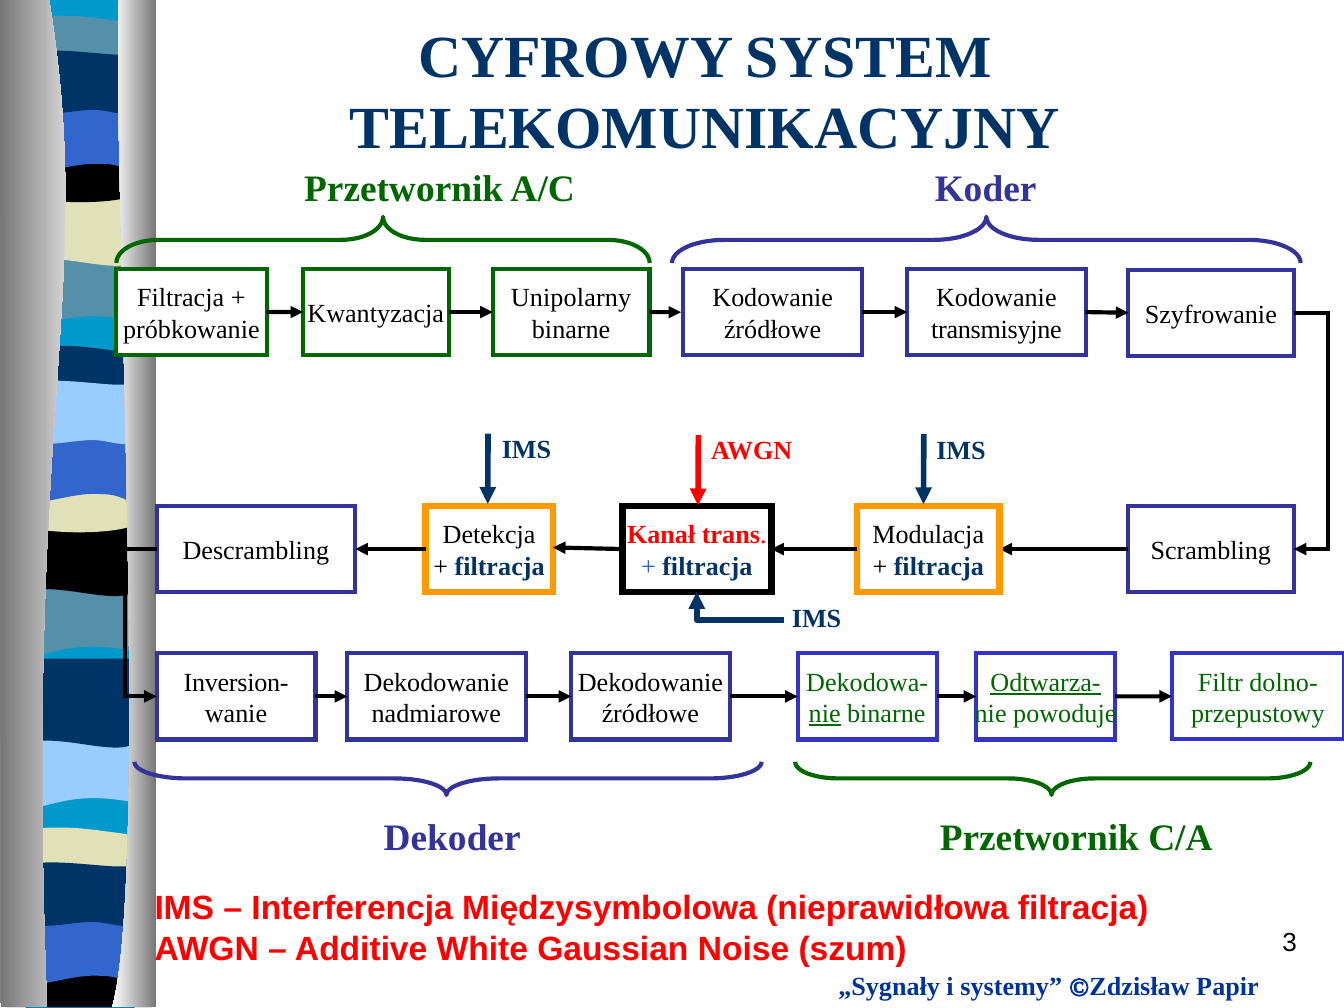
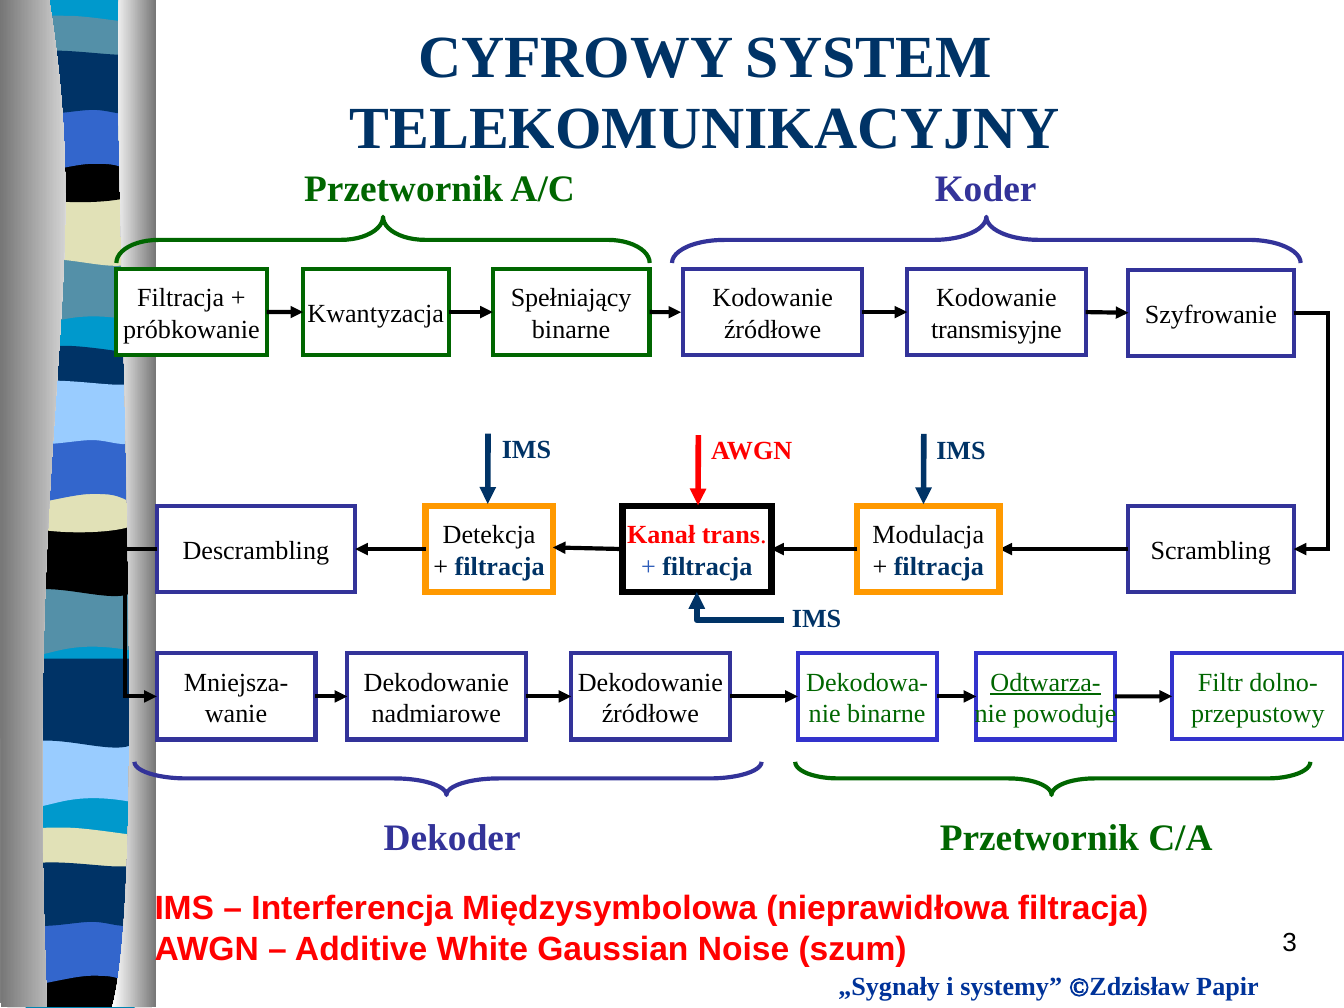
Unipolarny: Unipolarny -> Spełniający (571, 298)
Inversion-: Inversion- -> Mniejsza- (236, 683)
nie underline: present -> none (825, 714)
